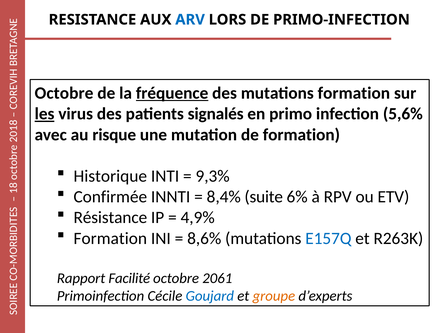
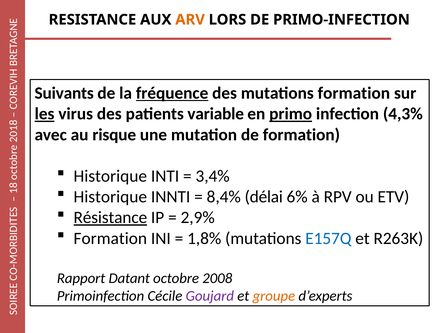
ARV colour: blue -> orange (190, 20)
Octobre: Octobre -> Suivants (64, 93)
signalés: signalés -> variable (216, 114)
primo underline: none -> present (291, 114)
5,6%: 5,6% -> 4,3% (403, 114)
9,3%: 9,3% -> 3,4% (213, 176)
Confirmée: Confirmée -> Historique (110, 197)
suite: suite -> délai (264, 197)
Résistance underline: none -> present (110, 218)
4,9%: 4,9% -> 2,9% (198, 218)
8,6%: 8,6% -> 1,8% (204, 238)
Facilité: Facilité -> Datant (129, 278)
2061: 2061 -> 2008 (217, 278)
Goujard colour: blue -> purple (210, 296)
